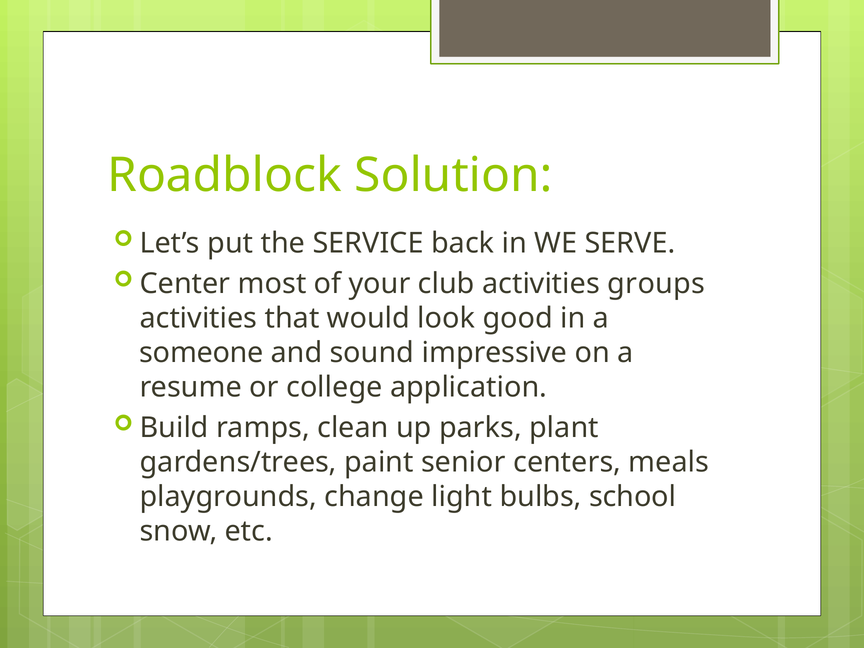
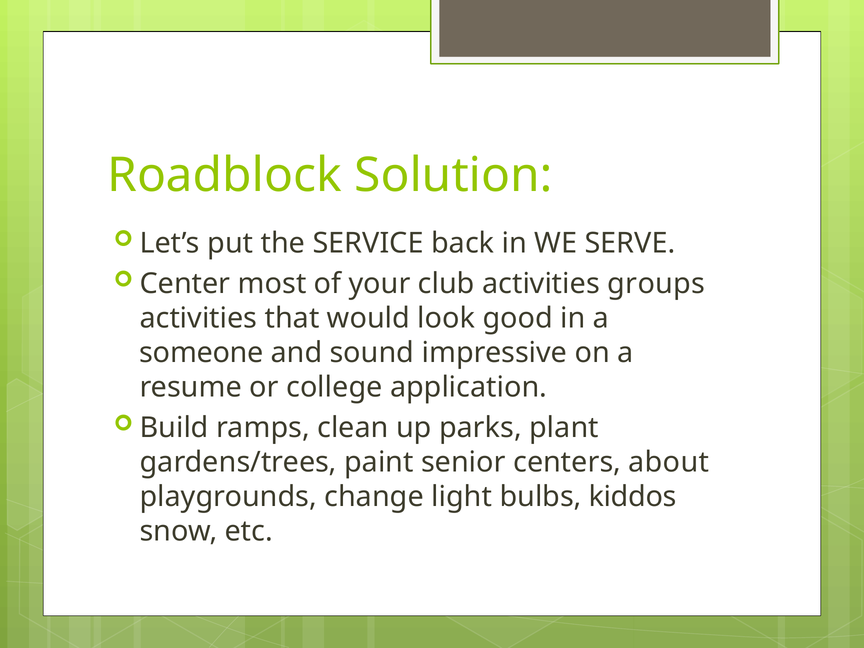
meals: meals -> about (669, 462)
school: school -> kiddos (633, 497)
